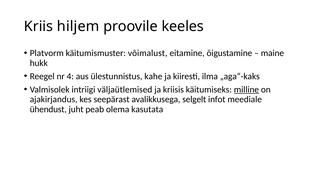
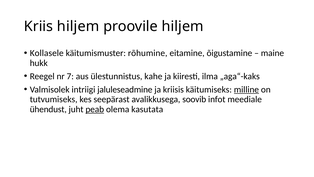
proovile keeles: keeles -> hiljem (183, 26)
Platvorm: Platvorm -> Kollasele (47, 53)
võimalust: võimalust -> rõhumine (148, 53)
4: 4 -> 7 (70, 76)
väljaütlemised: väljaütlemised -> jaluleseadmine (125, 89)
ajakirjandus: ajakirjandus -> tutvumiseks (54, 99)
selgelt: selgelt -> soovib (194, 99)
peab underline: none -> present (95, 109)
